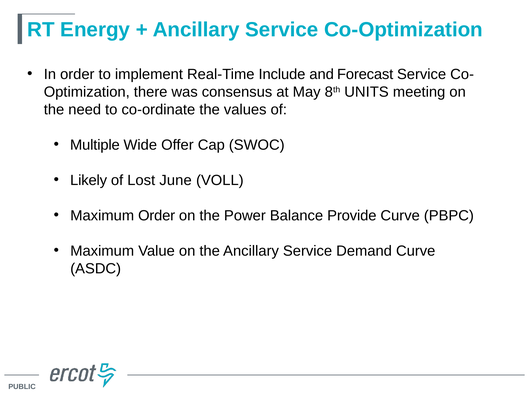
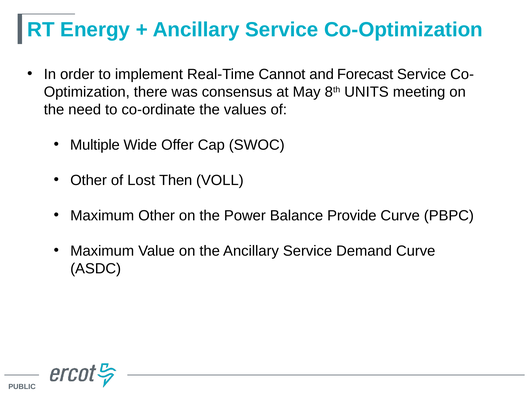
Include: Include -> Cannot (282, 74)
Likely: Likely -> Other (89, 180)
June: June -> Then (176, 180)
Maximum Order: Order -> Other (157, 216)
